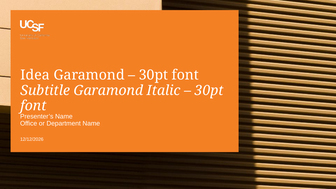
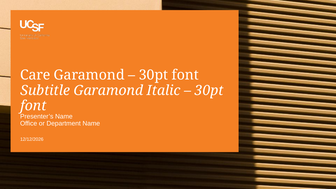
Idea: Idea -> Care (35, 75)
